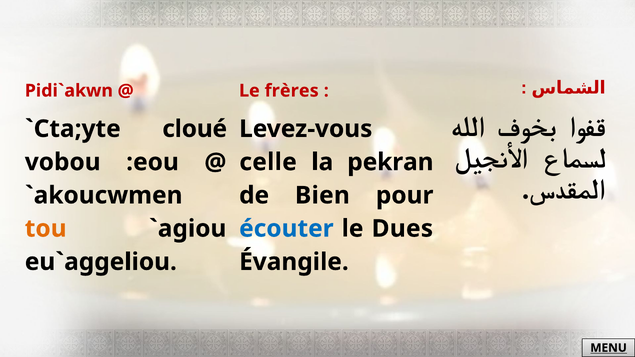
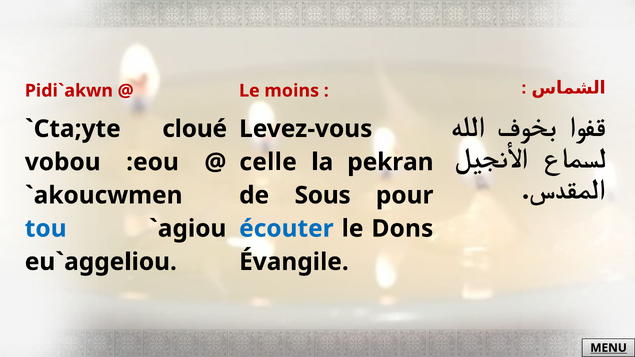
frères: frères -> moins (292, 91)
Bien: Bien -> Sous (323, 195)
tou colour: orange -> blue (46, 229)
Dues: Dues -> Dons (402, 229)
